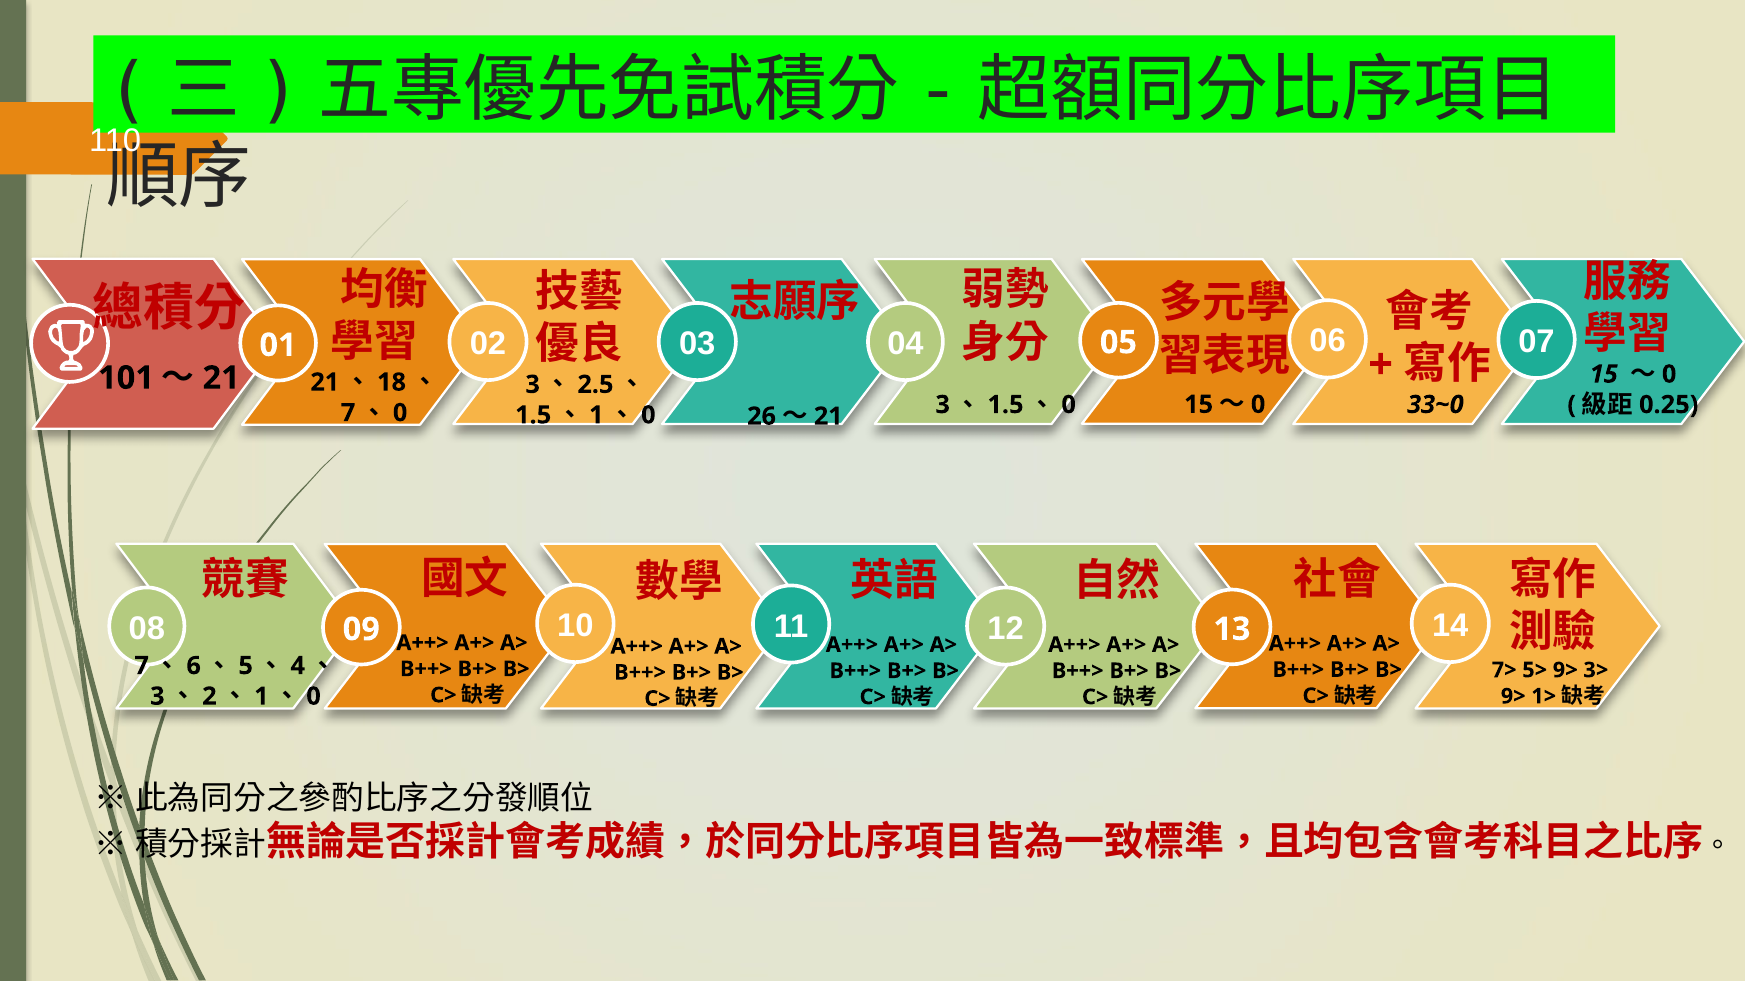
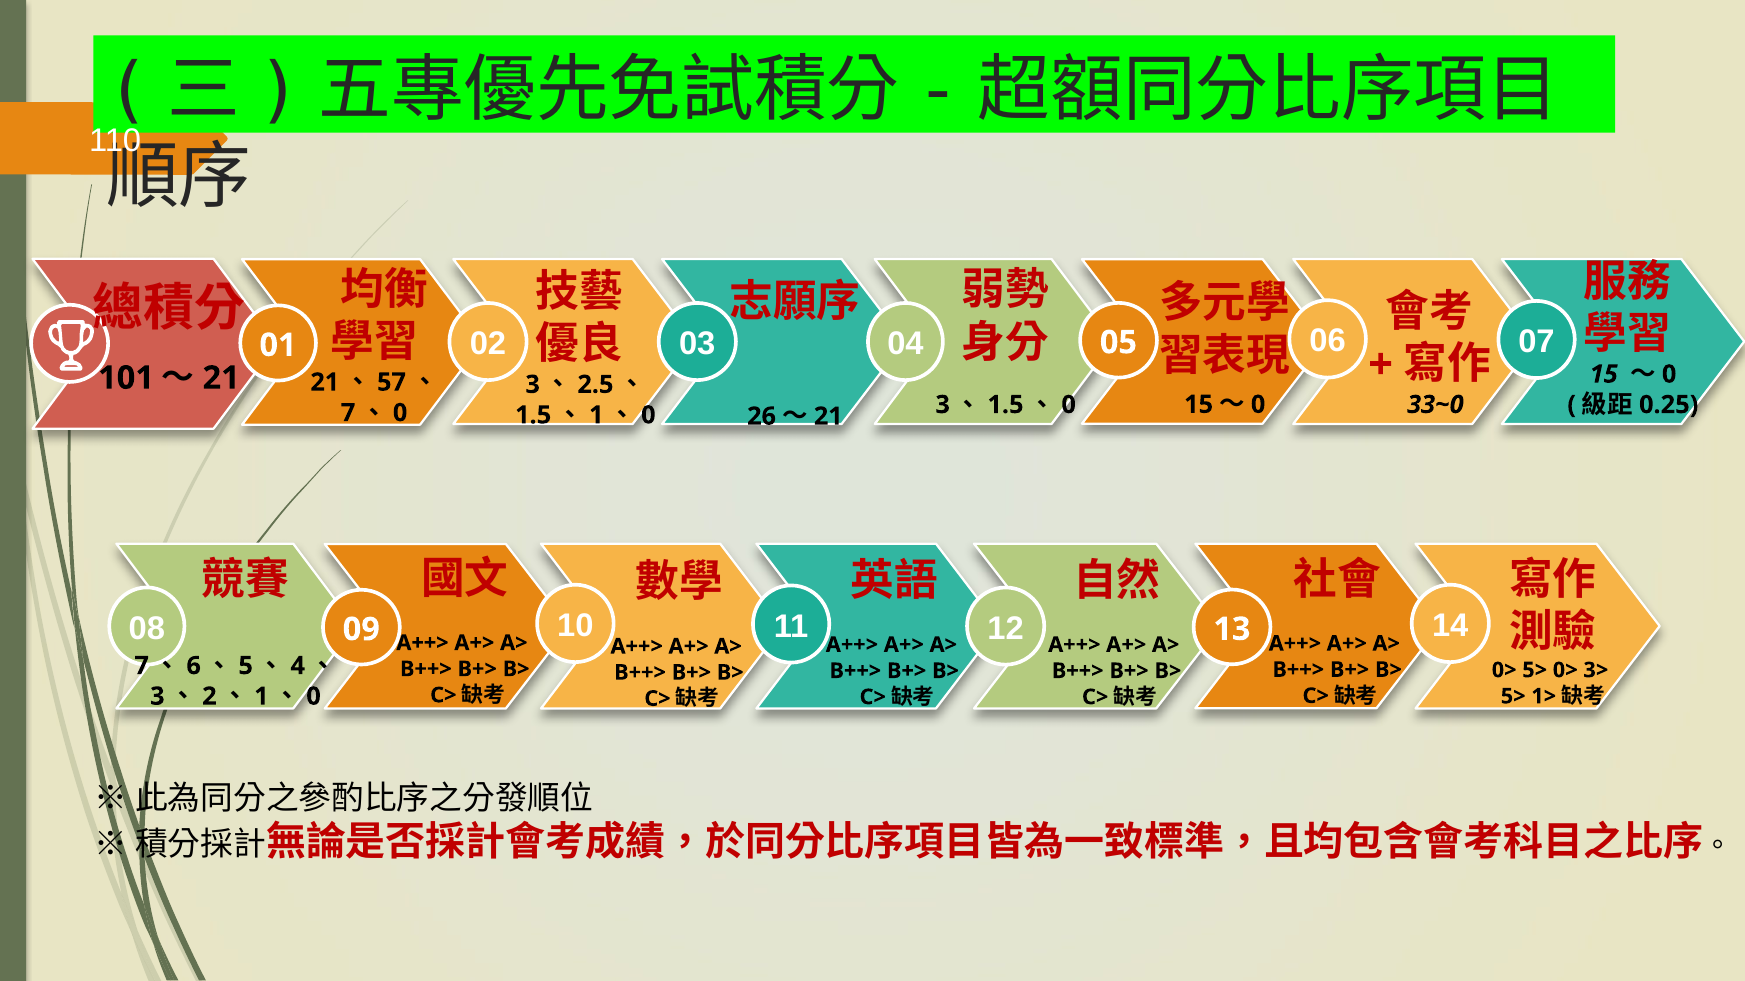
18: 18 -> 57 (392, 382)
7>: 7> -> 0> (1504, 670)
5> 9>: 9> -> 0> (1565, 670)
9>: 9> -> 5> (1513, 697)
